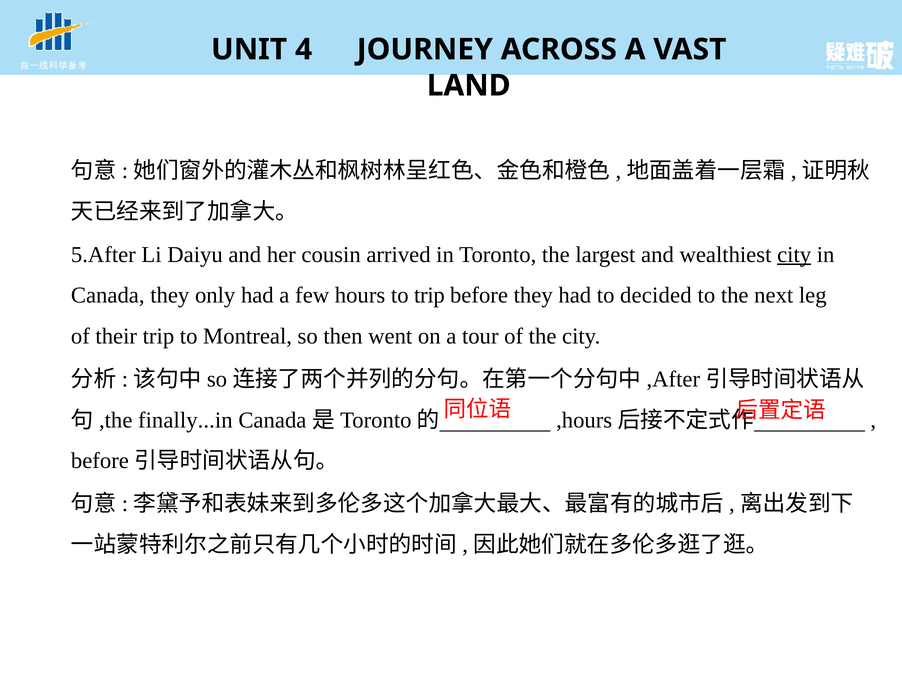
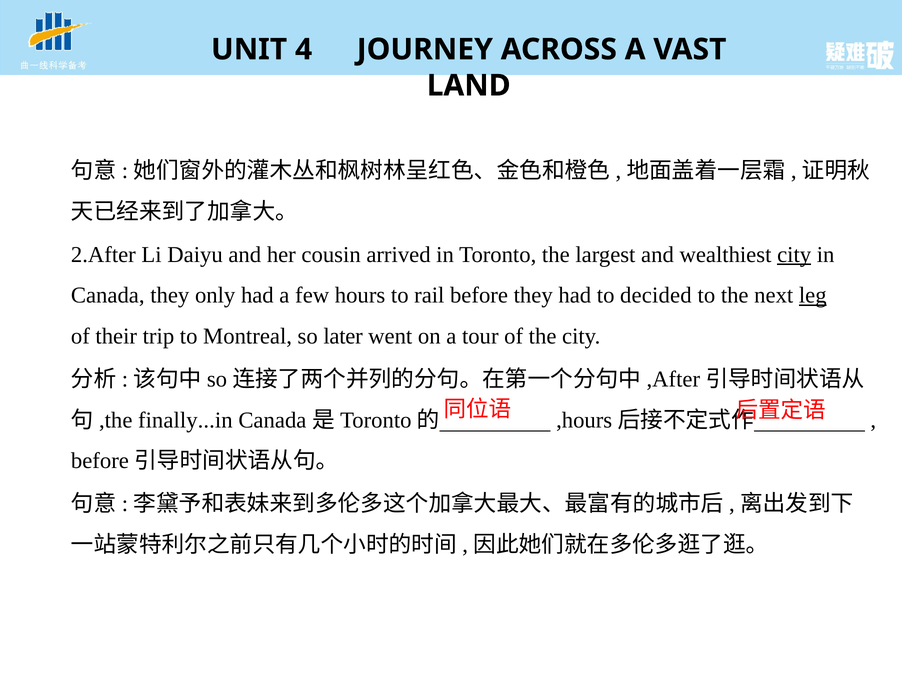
5.After: 5.After -> 2.After (103, 254)
to trip: trip -> rail (429, 295)
leg underline: none -> present (813, 295)
then: then -> later (343, 336)
